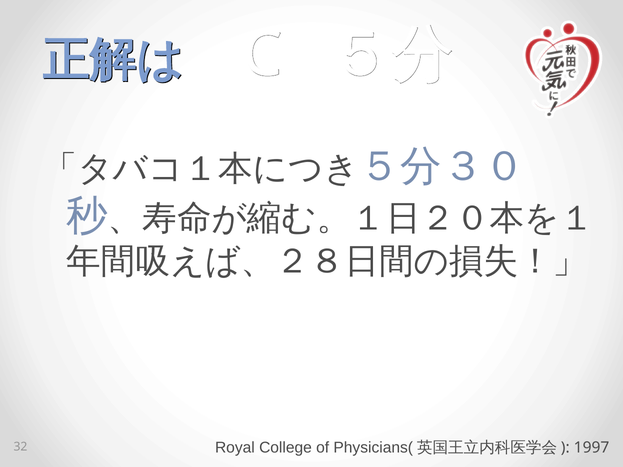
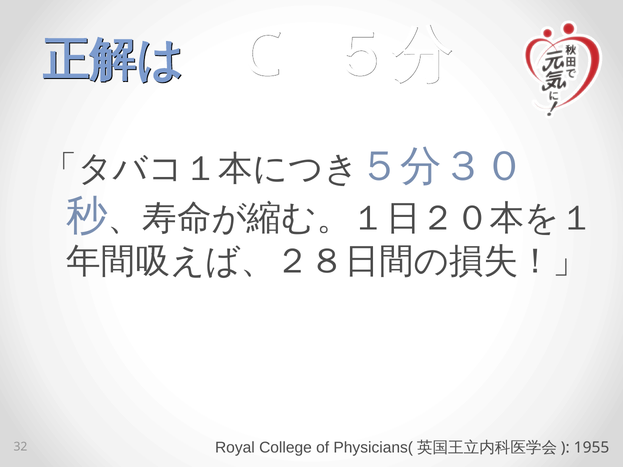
1997: 1997 -> 1955 (592, 448)
